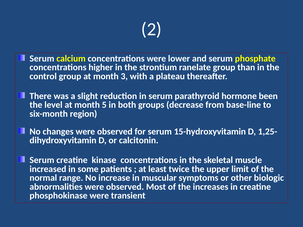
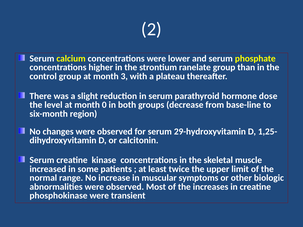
been: been -> dose (268, 96)
5: 5 -> 0 (104, 105)
15-hydroxyvitamin: 15-hydroxyvitamin -> 29-hydroxyvitamin (210, 132)
